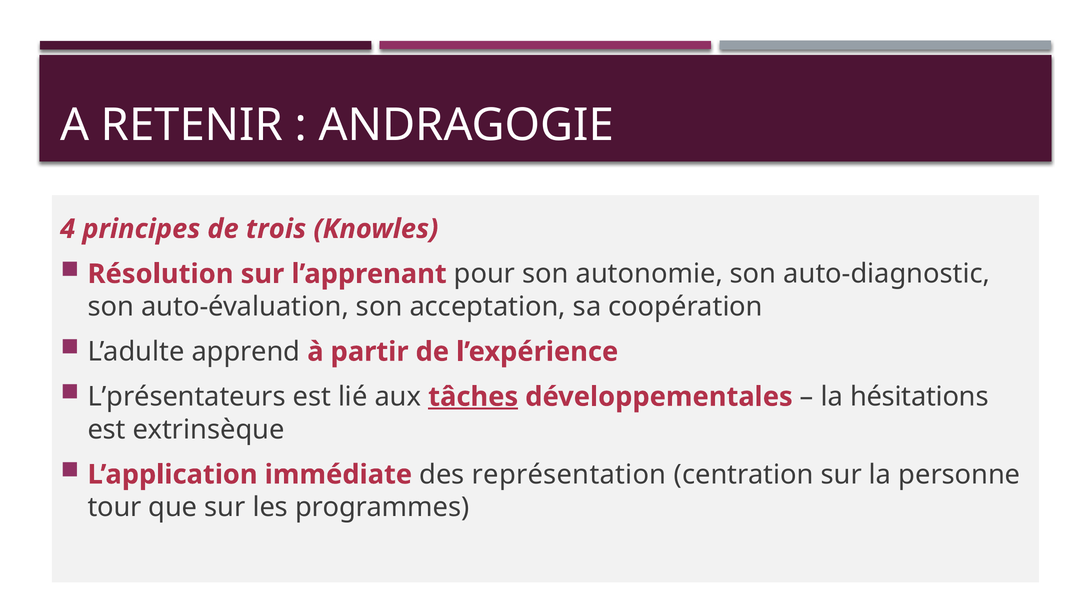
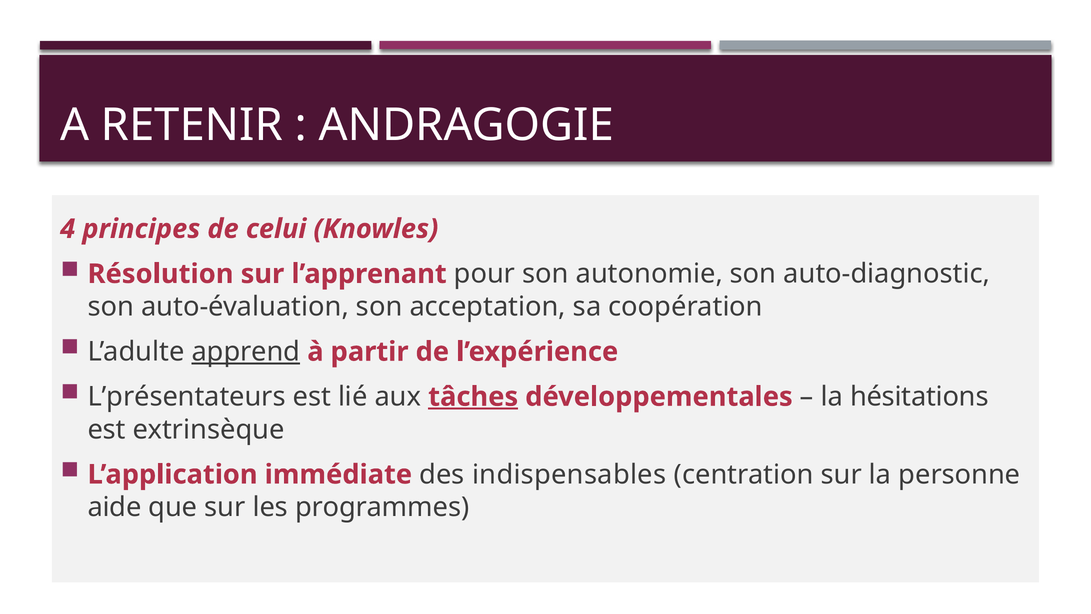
trois: trois -> celui (276, 229)
apprend underline: none -> present (246, 352)
représentation: représentation -> indispensables (569, 474)
tour: tour -> aide (115, 507)
